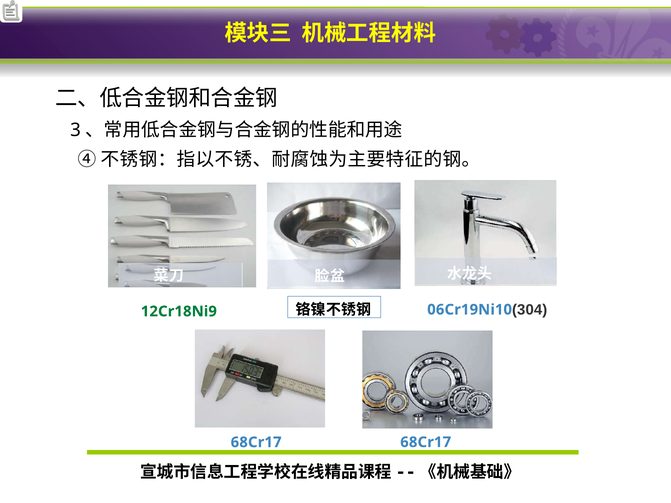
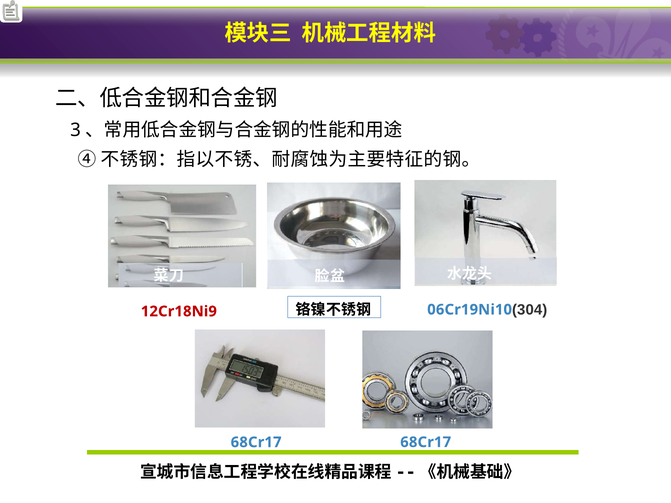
12Cr18Ni9 colour: green -> red (179, 312)
